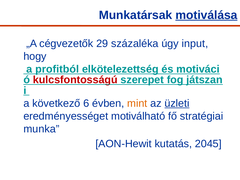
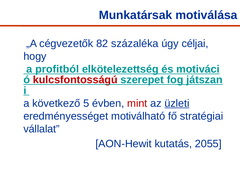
motiválása underline: present -> none (206, 15)
29: 29 -> 82 (102, 44)
input: input -> céljai (195, 44)
6: 6 -> 5 (86, 103)
mint colour: orange -> red (137, 103)
munka: munka -> vállalat (42, 129)
2045: 2045 -> 2055 (208, 144)
